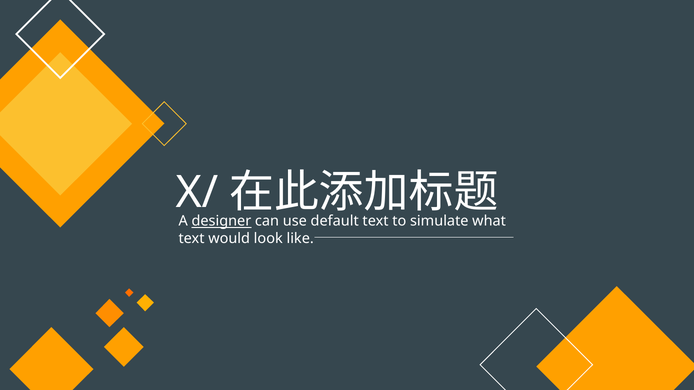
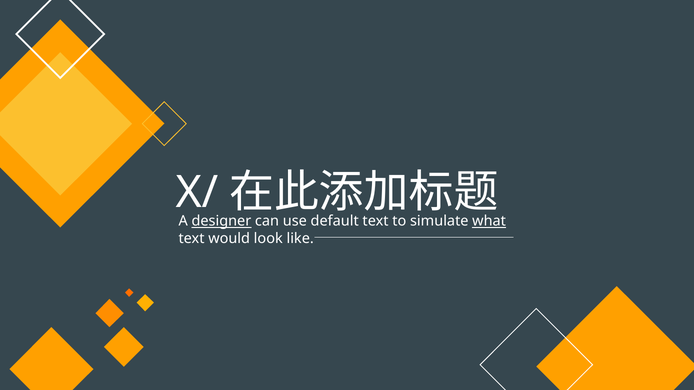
what underline: none -> present (489, 221)
